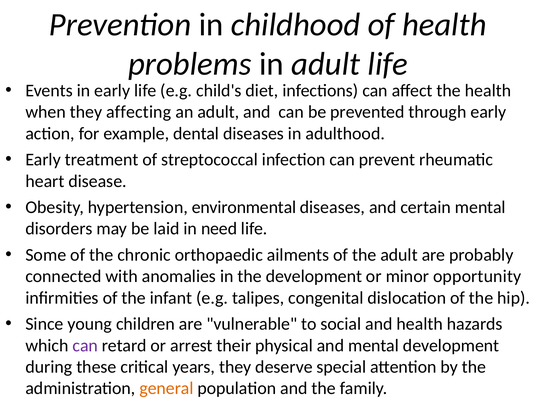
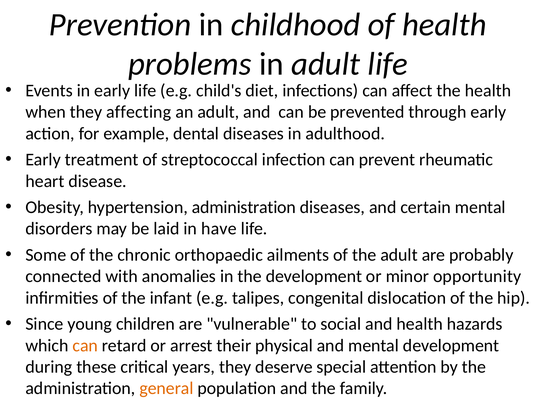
hypertension environmental: environmental -> administration (244, 207)
need: need -> have (219, 229)
can colour: purple -> orange (85, 345)
